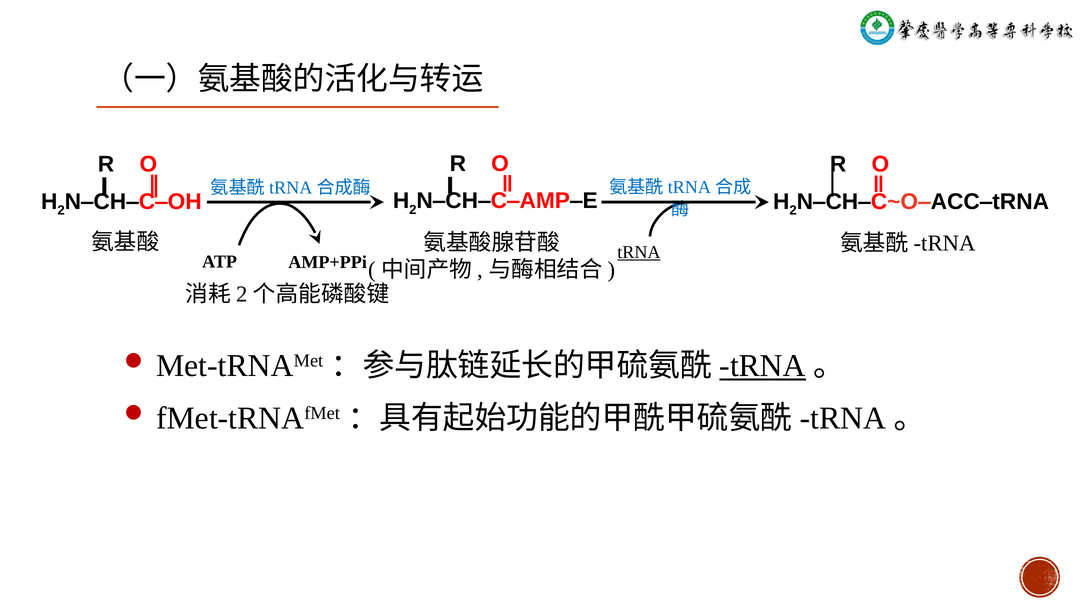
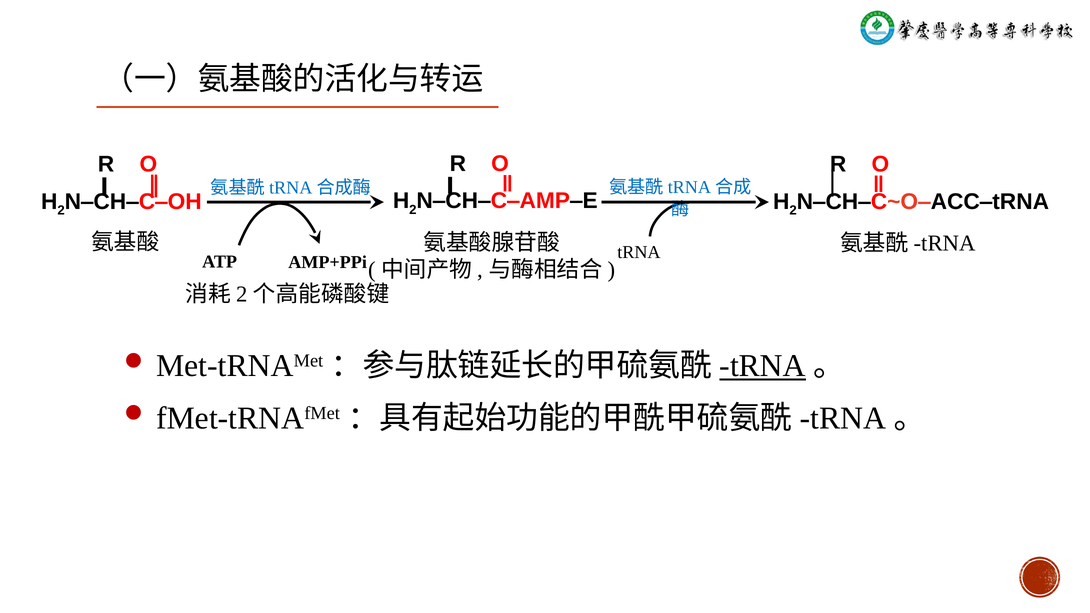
tRNA underline: present -> none (639, 252)
